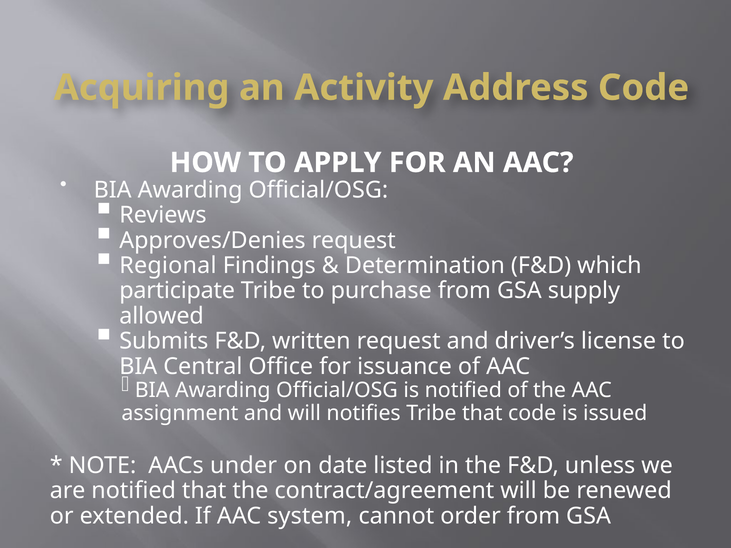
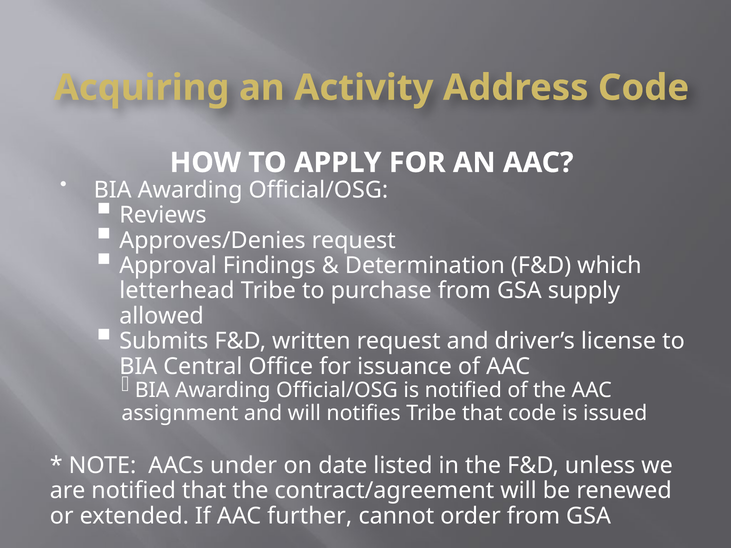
Regional: Regional -> Approval (168, 266)
participate: participate -> letterhead (177, 291)
system: system -> further (310, 516)
